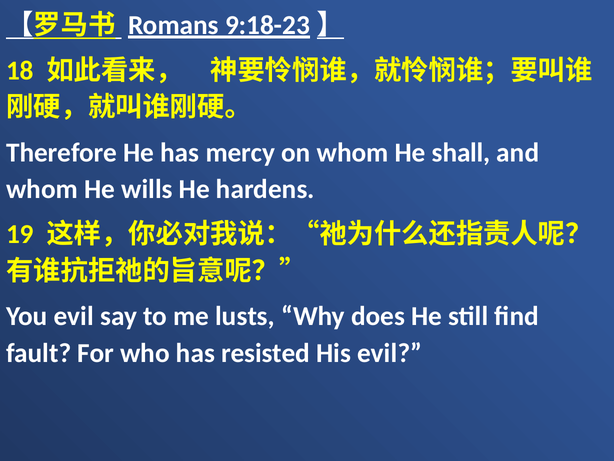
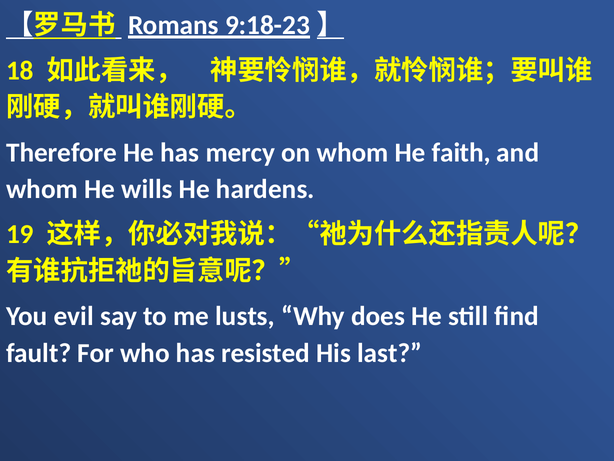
shall: shall -> faith (461, 152)
His evil: evil -> last (390, 353)
